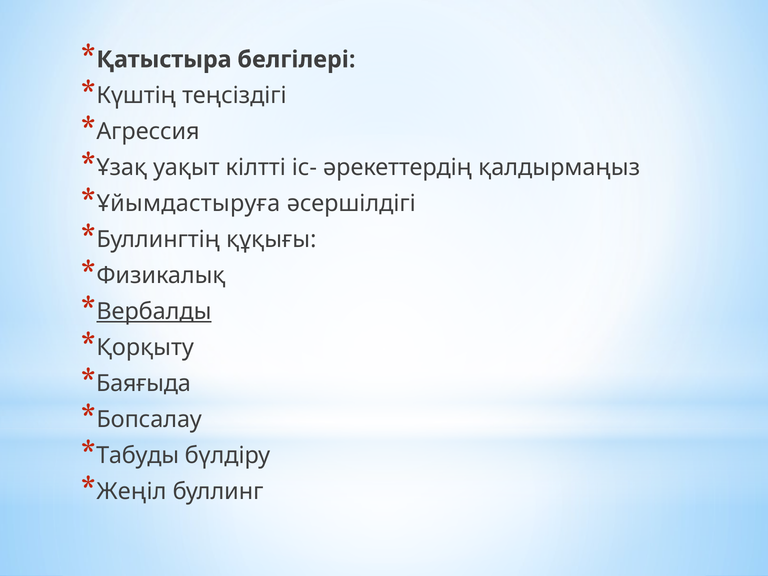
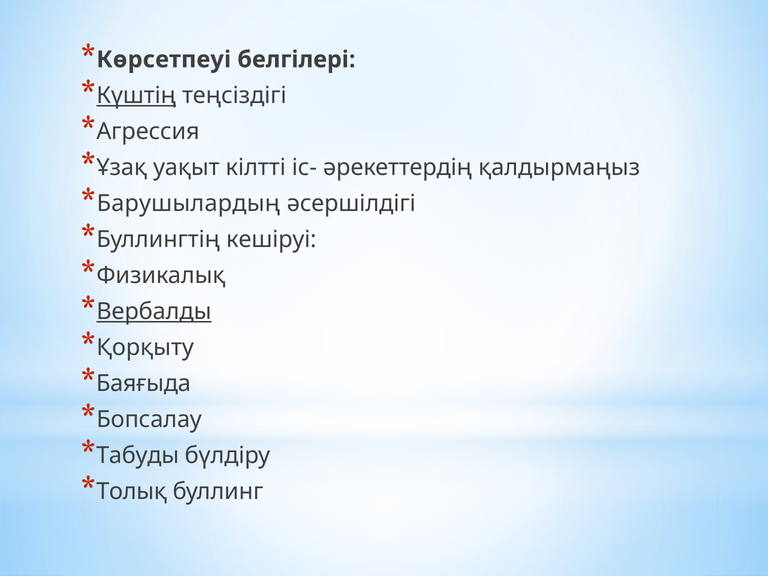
Қатыстыра: Қатыстыра -> Көрсетпеуі (164, 60)
Күштің underline: none -> present (136, 96)
Ұйымдастыруға: Ұйымдастыруға -> Барушылардың (188, 204)
құқығы: құқығы -> кешіруі (271, 240)
Жеңіл: Жеңіл -> Толық (132, 492)
